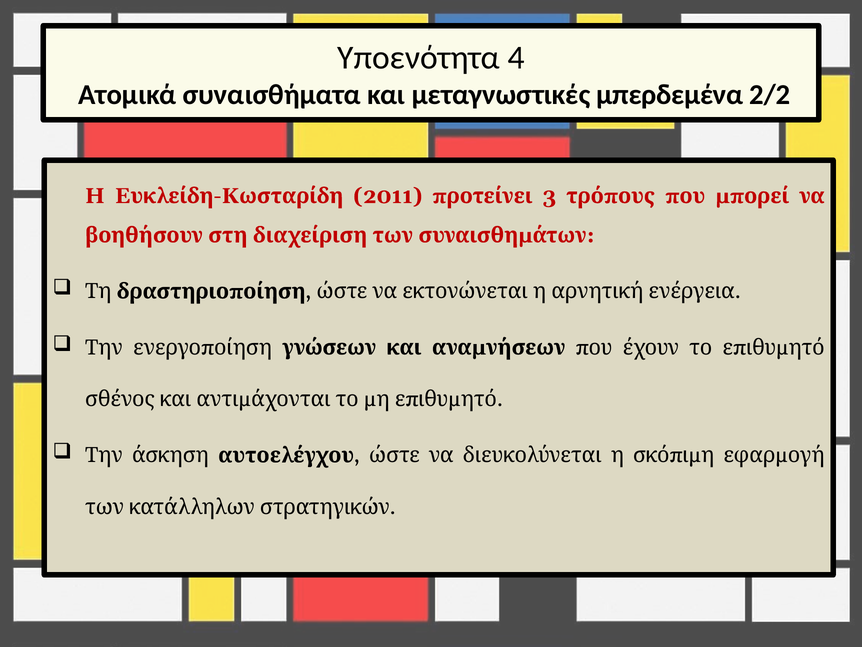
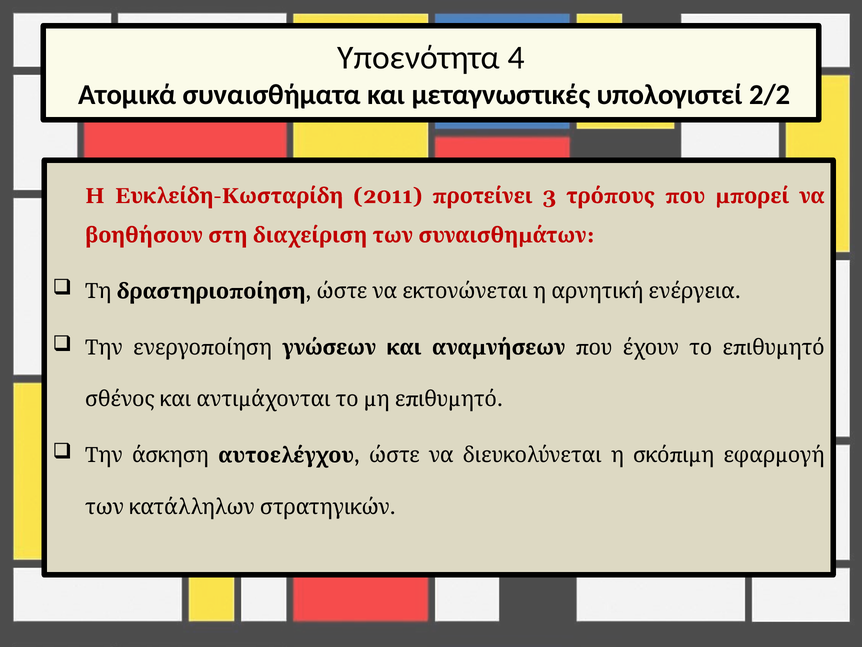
μπερδεμένα: μπερδεμένα -> υπολογιστεί (670, 95)
